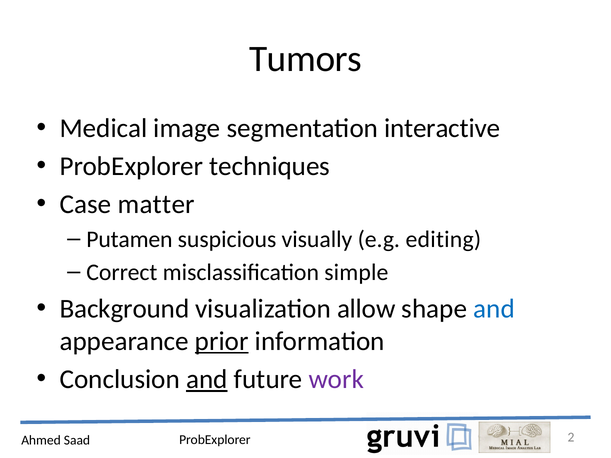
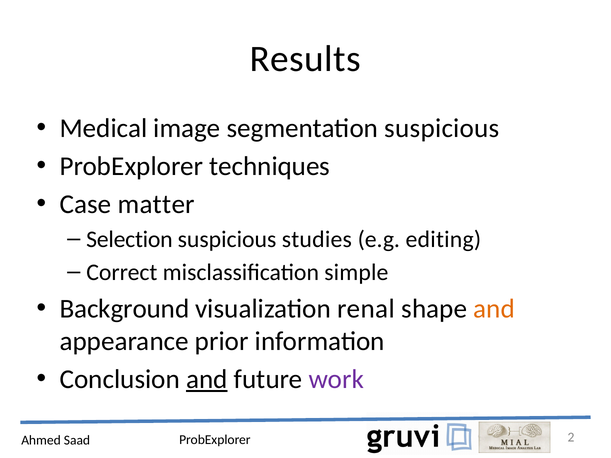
Tumors: Tumors -> Results (305, 59)
segmentation interactive: interactive -> suspicious (442, 128)
Putamen: Putamen -> Selection (129, 239)
visually: visually -> studies (317, 239)
allow: allow -> renal (366, 309)
and colour: blue -> orange (494, 309)
prior underline: present -> none (222, 341)
